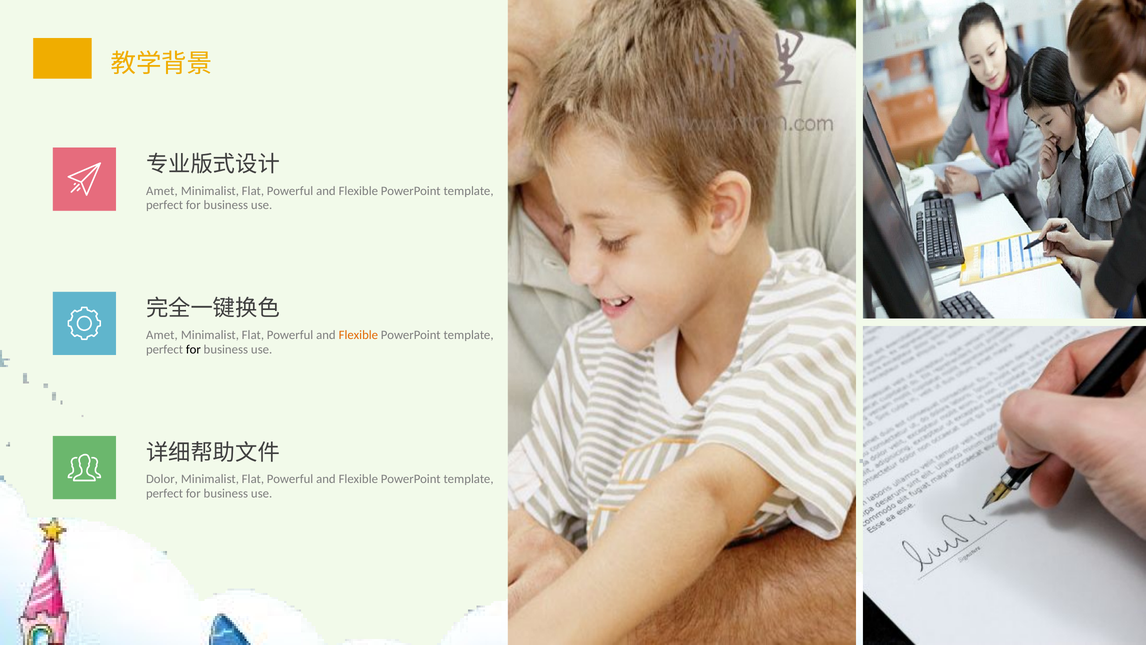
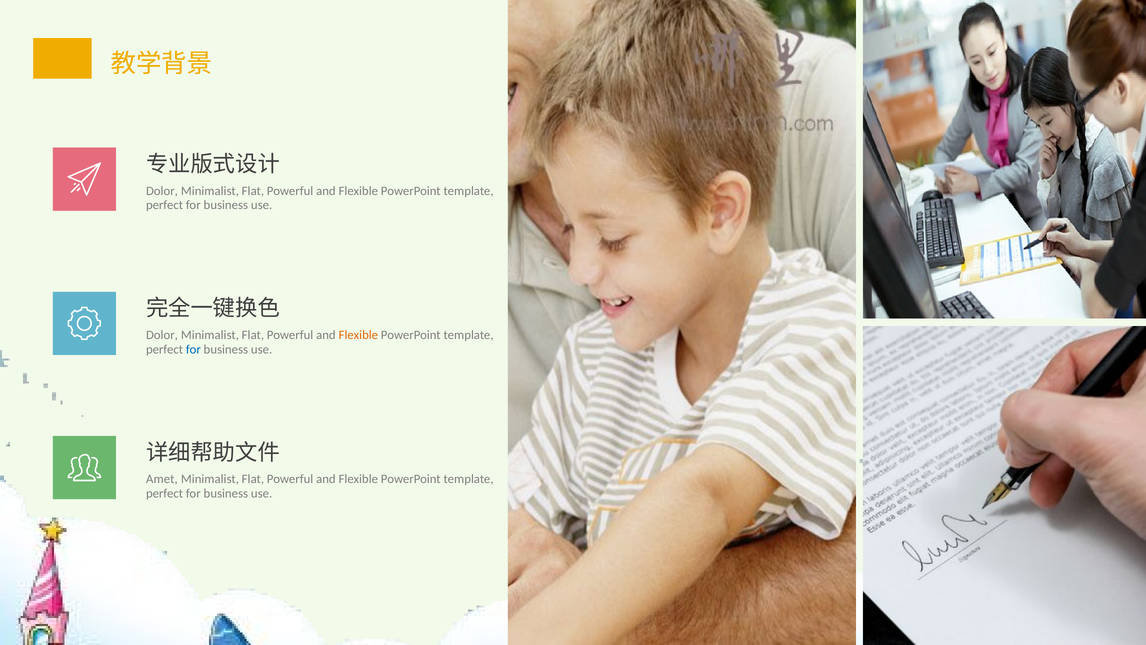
Amet: Amet -> Dolor (162, 191)
Amet: Amet -> Dolor (162, 335)
for colour: black -> blue (193, 349)
Dolor: Dolor -> Amet (162, 479)
